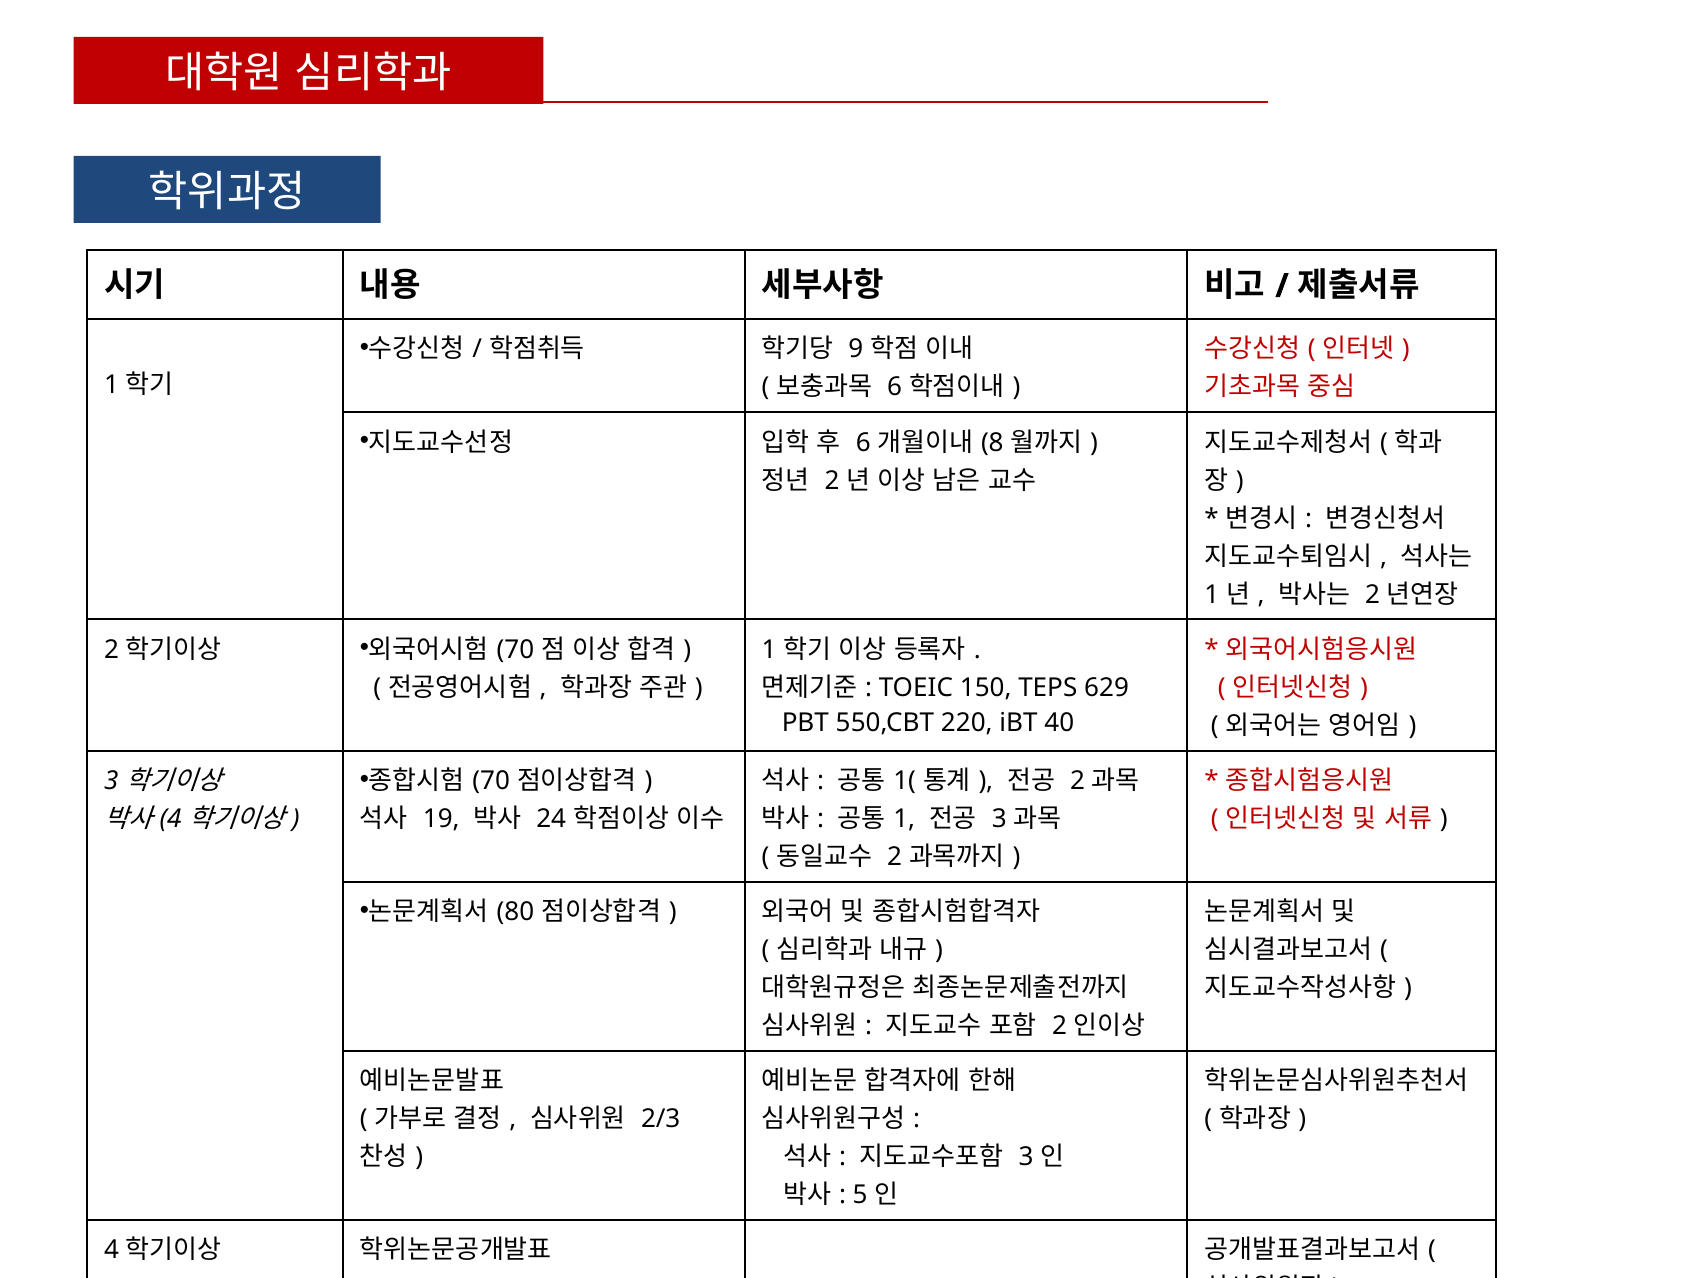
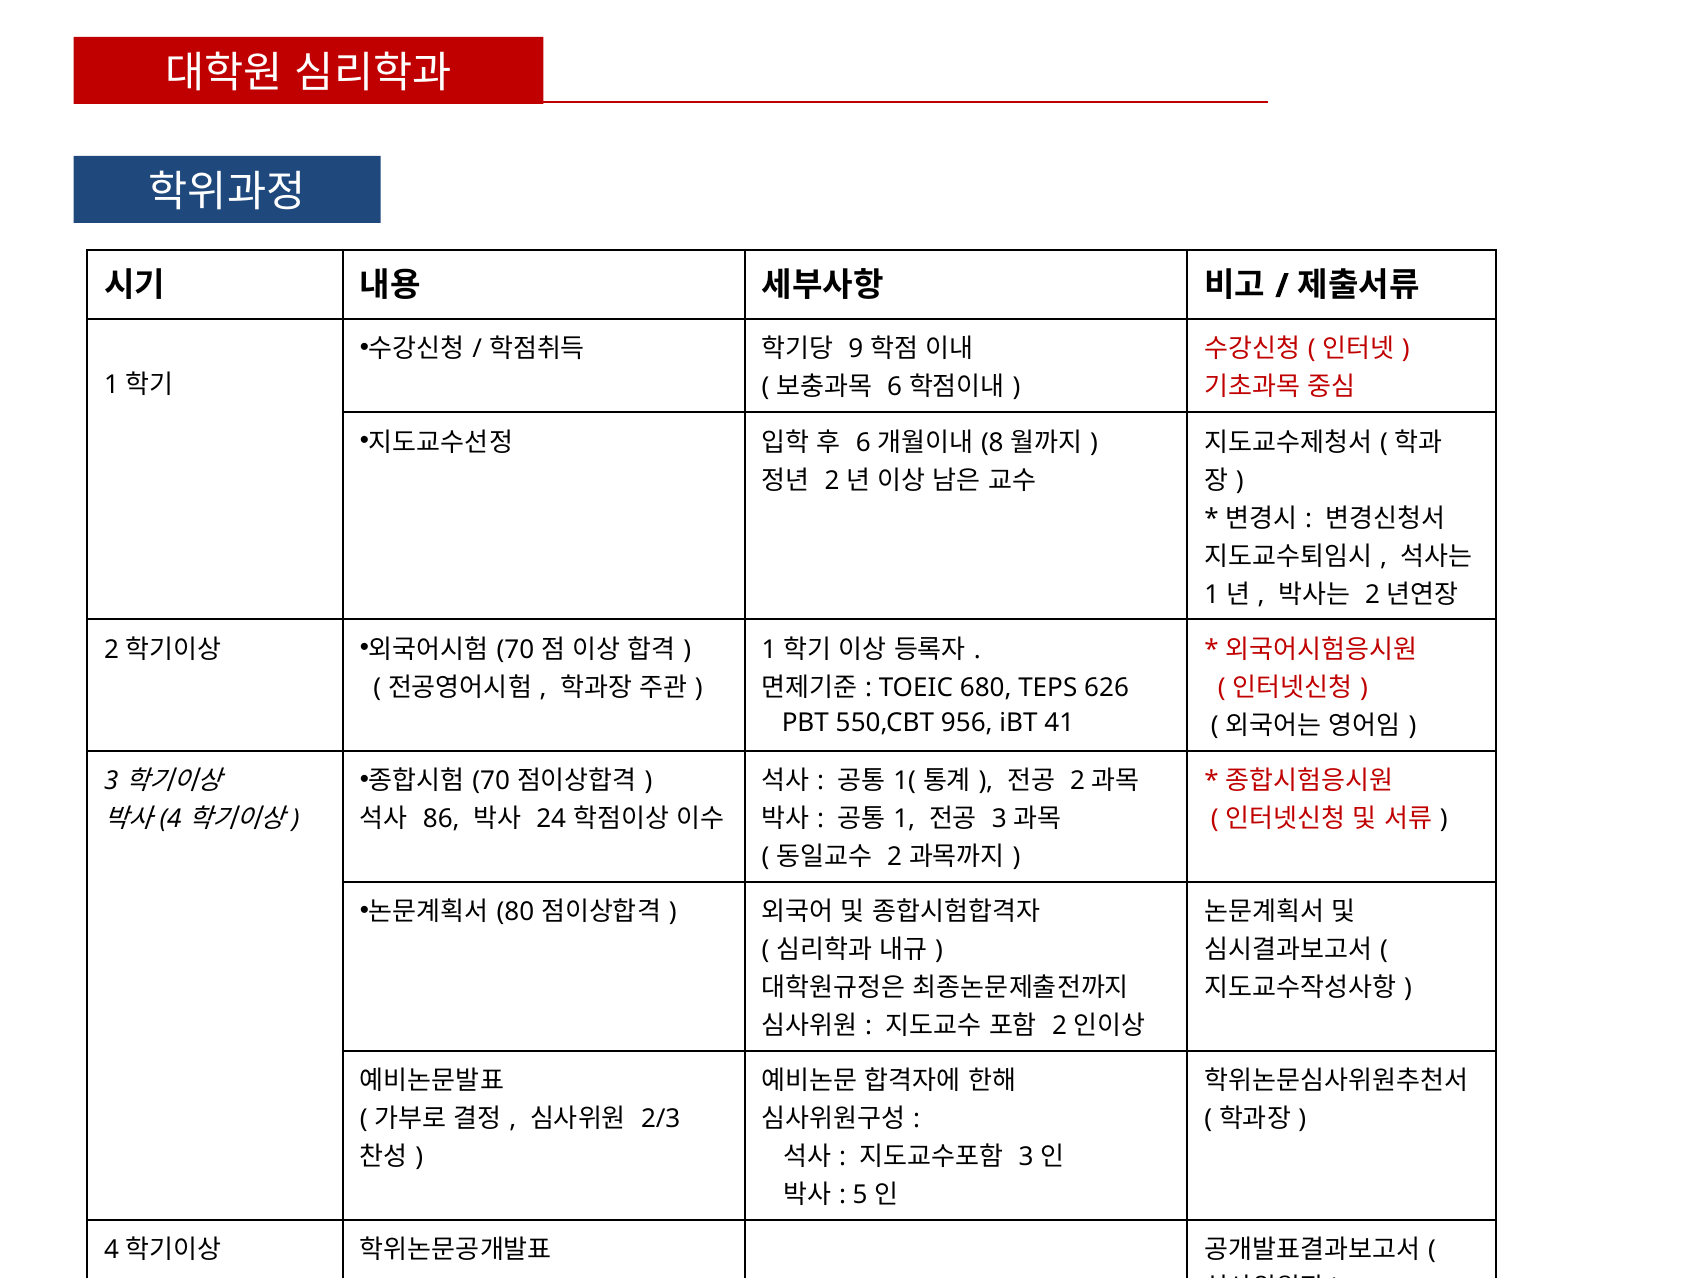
150: 150 -> 680 (986, 688)
629: 629 -> 626 (1107, 688)
220: 220 -> 956 (967, 723)
40: 40 -> 41 (1059, 723)
19: 19 -> 86 (441, 819)
